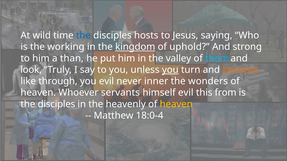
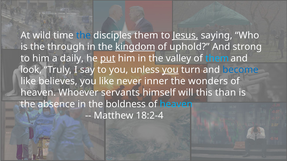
disciples hosts: hosts -> them (146, 35)
Jesus underline: none -> present (185, 35)
working: working -> through (66, 47)
than: than -> daily (72, 58)
put underline: none -> present (108, 58)
become colour: orange -> blue (240, 70)
through: through -> believes (58, 81)
you evil: evil -> like (106, 81)
himself evil: evil -> will (186, 93)
from: from -> than (225, 93)
disciples: disciples -> absence (56, 104)
heavenly: heavenly -> boldness (126, 104)
heaven colour: yellow -> light blue (176, 104)
18:0-4: 18:0-4 -> 18:2-4 (150, 116)
